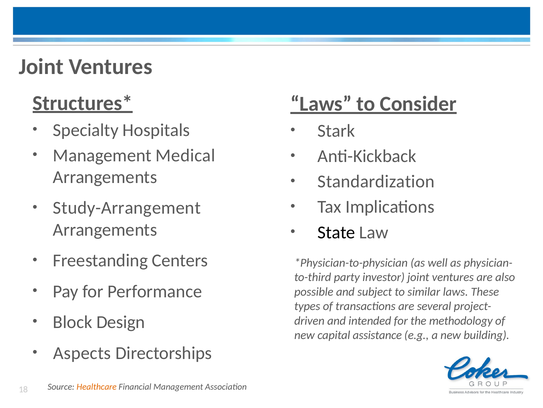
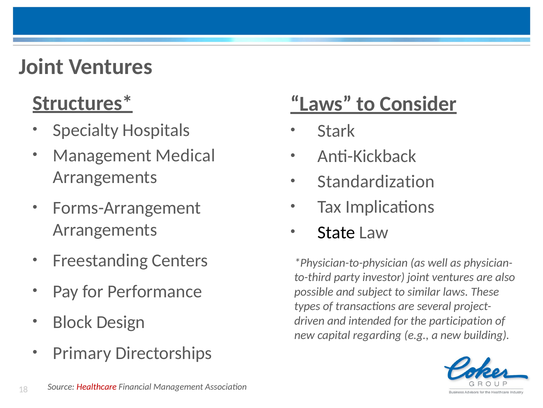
Study-Arrangement: Study-Arrangement -> Forms-Arrangement (127, 208)
methodology: methodology -> participation (461, 320)
assistance: assistance -> regarding (377, 335)
Aspects: Aspects -> Primary (82, 352)
Healthcare colour: orange -> red (97, 386)
